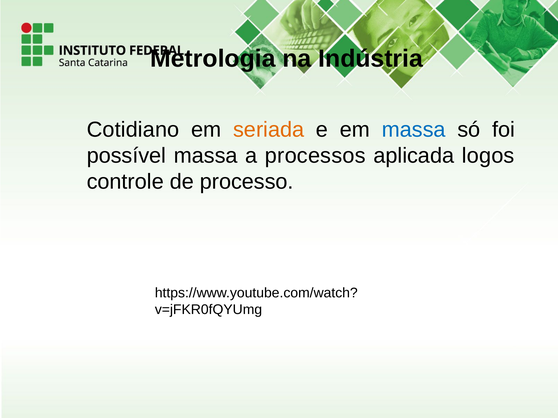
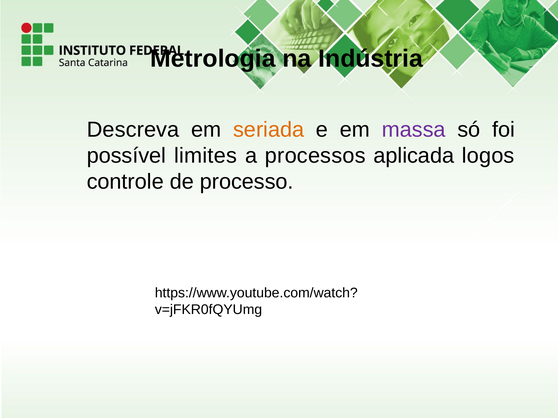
Cotidiano: Cotidiano -> Descreva (133, 130)
massa colour: blue -> purple (414, 130)
possível massa: massa -> limites (206, 156)
